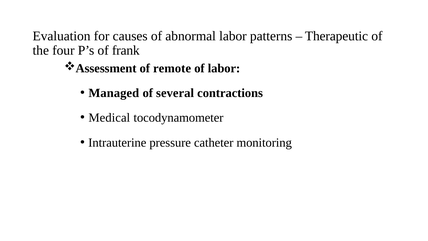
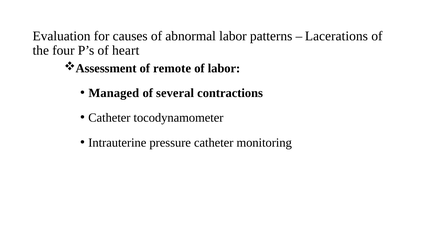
Therapeutic: Therapeutic -> Lacerations (336, 36)
frank: frank -> heart (126, 50)
Medical: Medical -> Catheter (109, 118)
